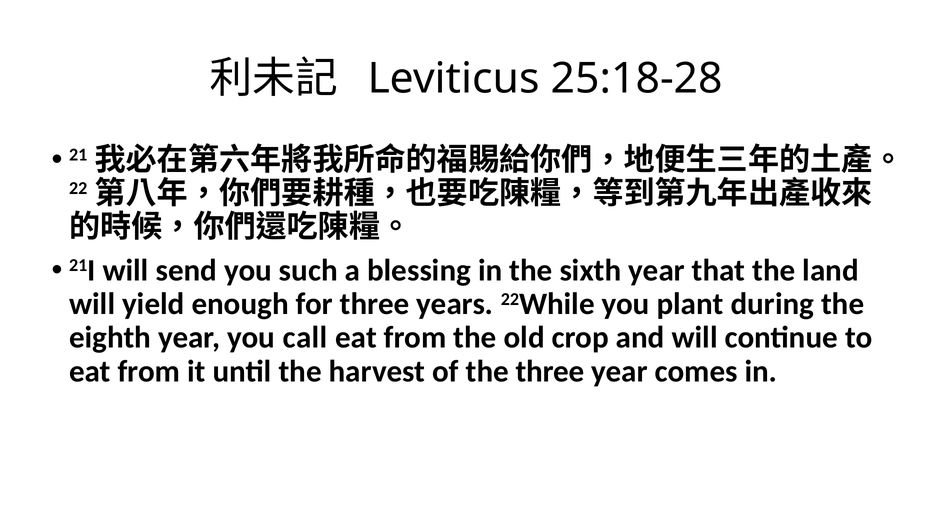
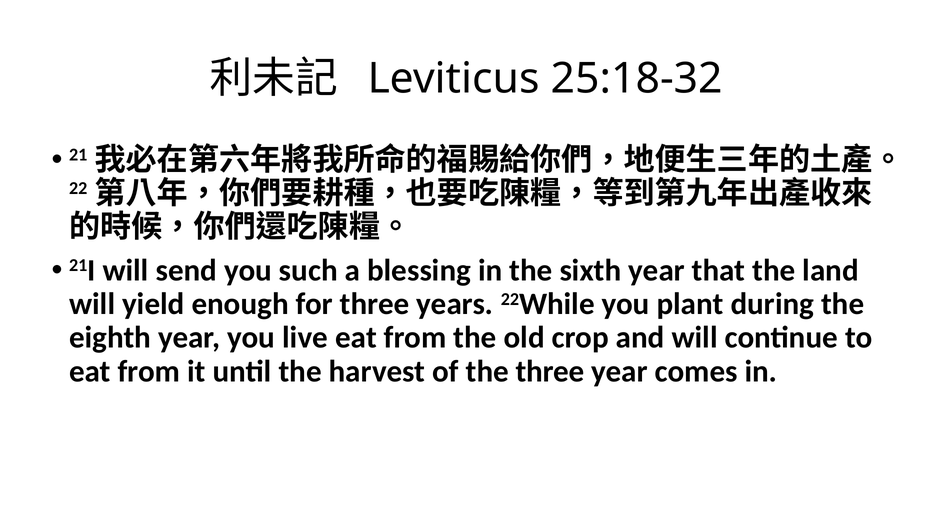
25:18-28: 25:18-28 -> 25:18-32 (637, 78)
call: call -> live (305, 338)
